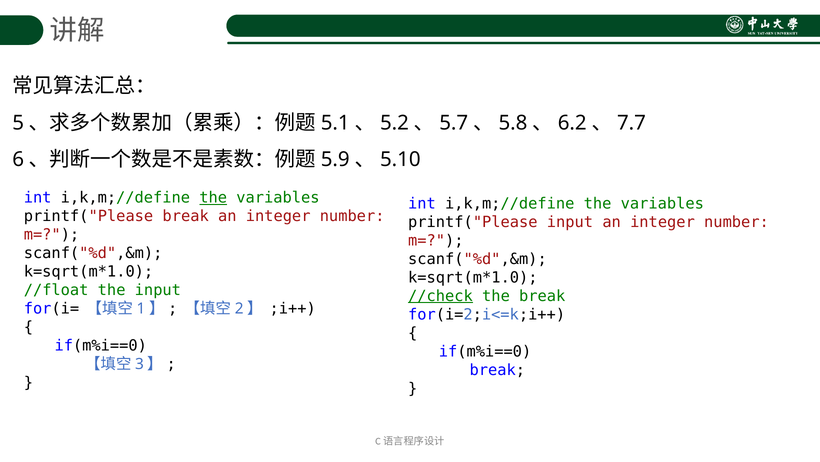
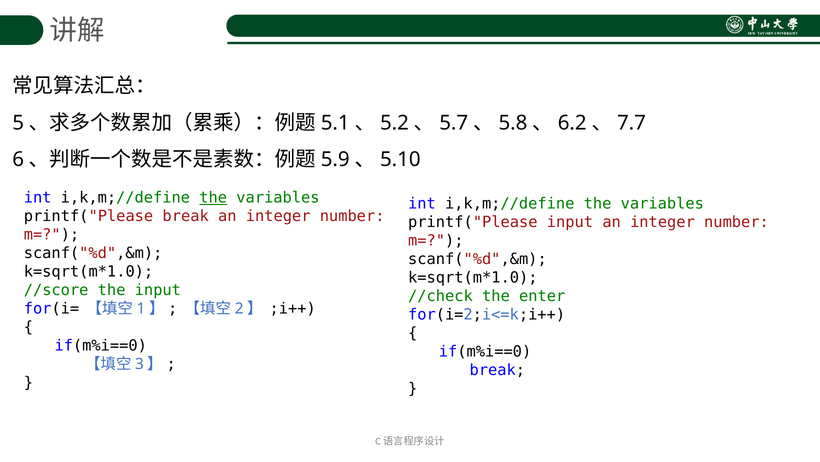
//float: //float -> //score (56, 290)
//check underline: present -> none (440, 296)
the break: break -> enter (542, 296)
